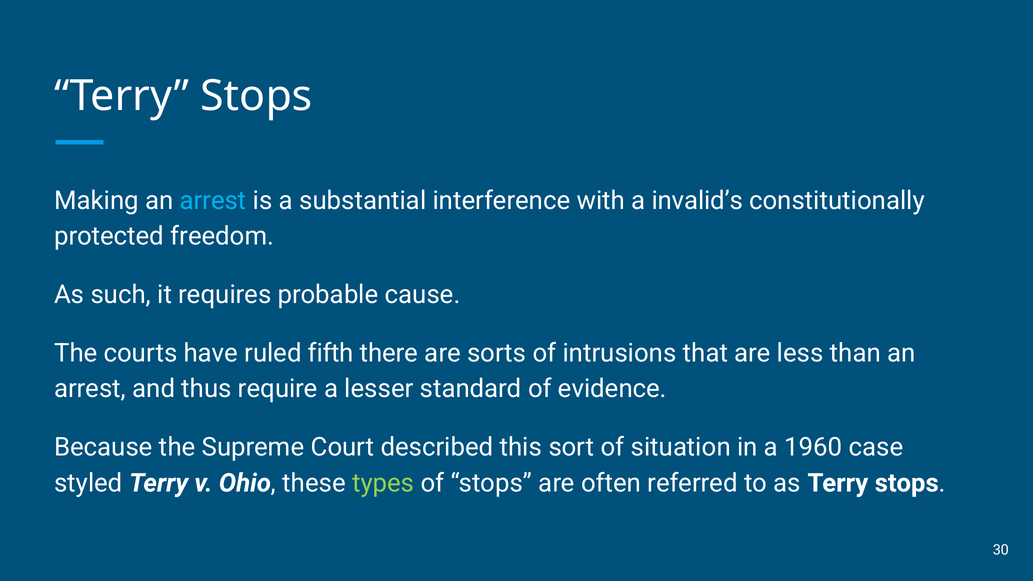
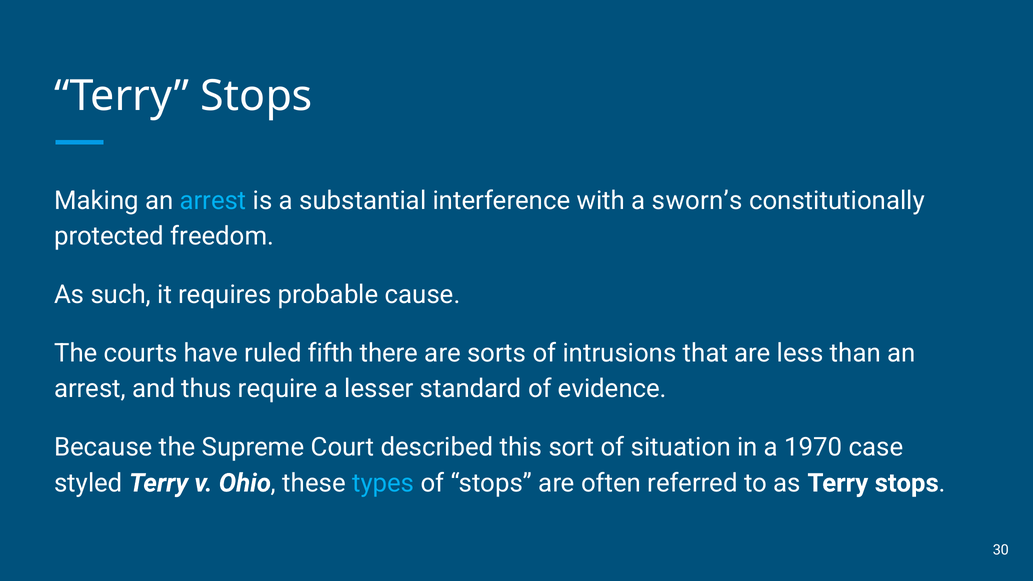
invalid’s: invalid’s -> sworn’s (697, 201)
1960: 1960 -> 1970 (813, 448)
types colour: light green -> light blue (383, 483)
